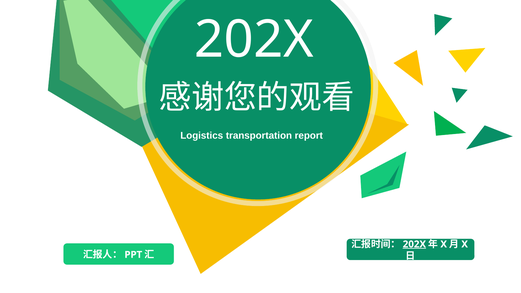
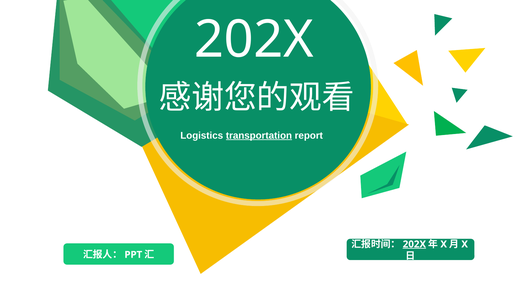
transportation underline: none -> present (259, 136)
